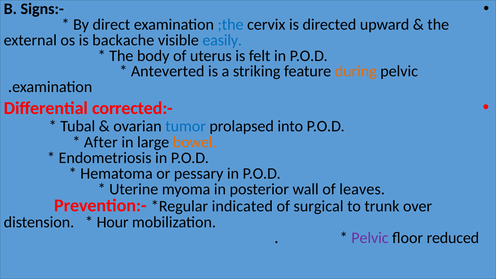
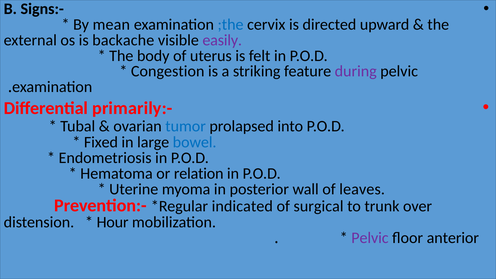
direct: direct -> mean (111, 25)
easily colour: blue -> purple (222, 40)
Anteverted: Anteverted -> Congestion (168, 71)
during colour: orange -> purple (356, 71)
corrected:-: corrected:- -> primarily:- (132, 108)
After: After -> Fixed (101, 142)
bowel colour: orange -> blue (195, 142)
pessary: pessary -> relation (199, 173)
reduced: reduced -> anterior (453, 238)
